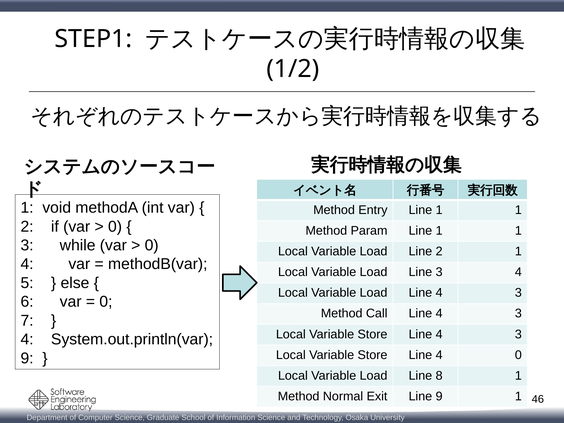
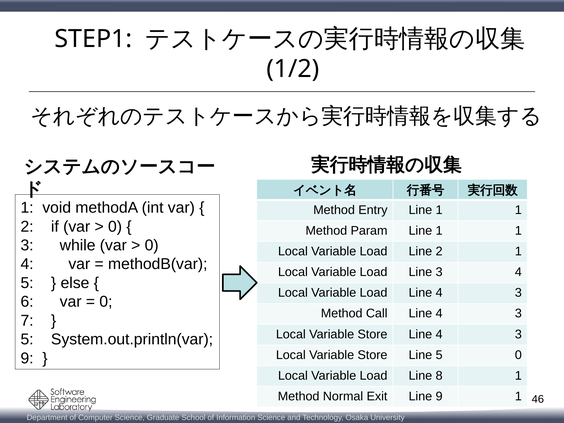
4: 4 -> 5 (27, 339)
4: 4 -> 5 (439, 355)
